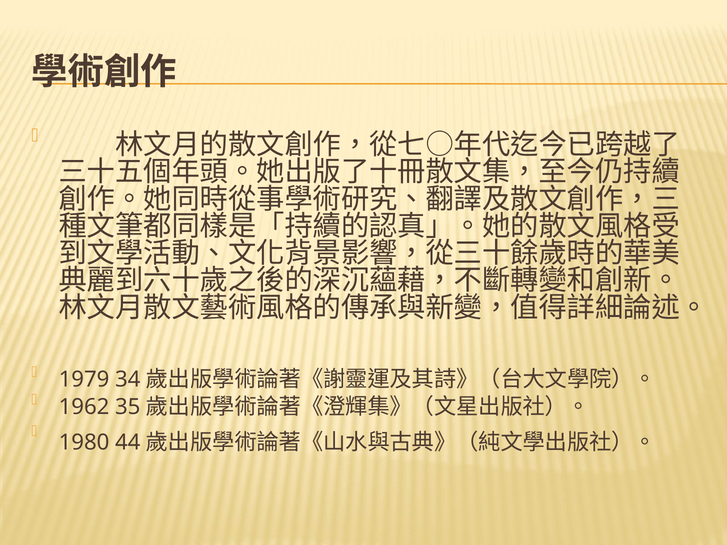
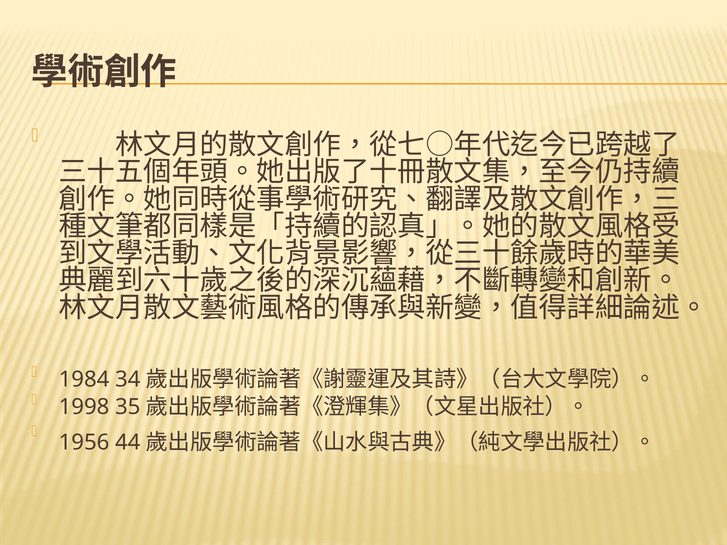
1979: 1979 -> 1984 (84, 380)
1962: 1962 -> 1998 (84, 407)
1980: 1980 -> 1956 (84, 442)
